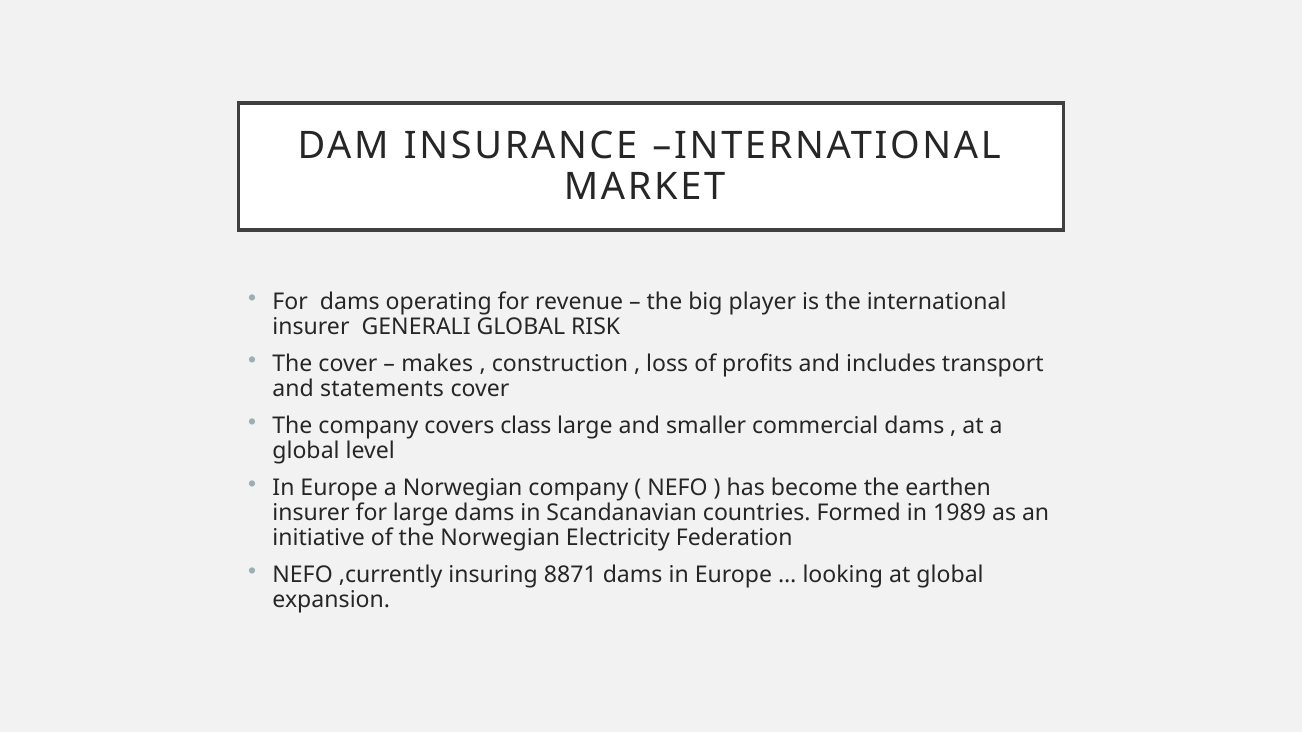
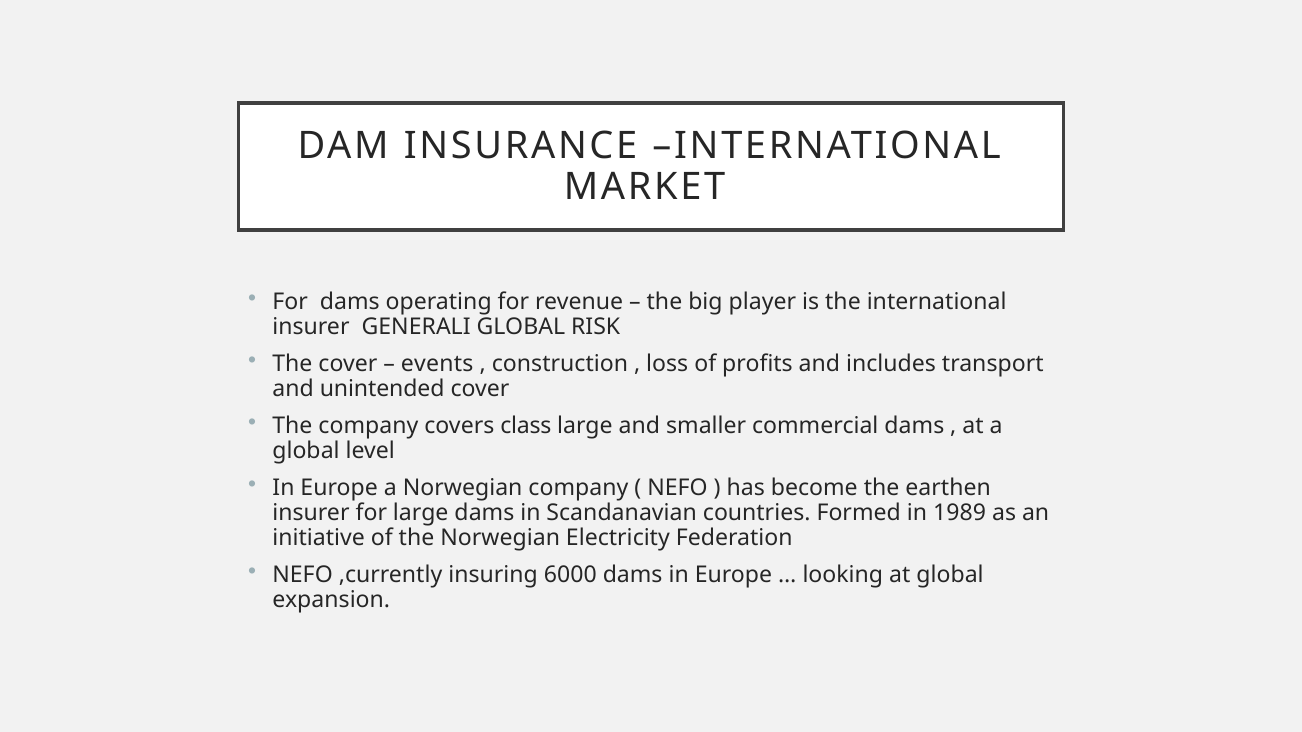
makes: makes -> events (437, 364)
statements: statements -> unintended (382, 389)
8871: 8871 -> 6000 (570, 575)
